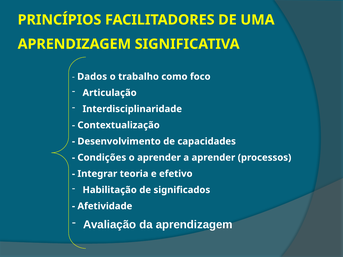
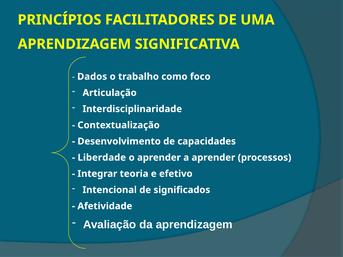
Condições: Condições -> Liberdade (102, 158)
Habilitação: Habilitação -> Intencional (110, 190)
